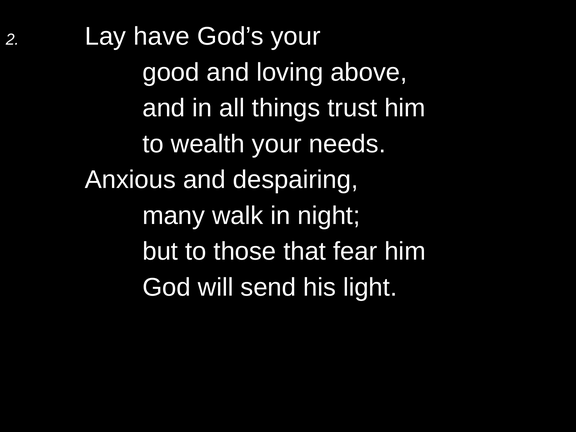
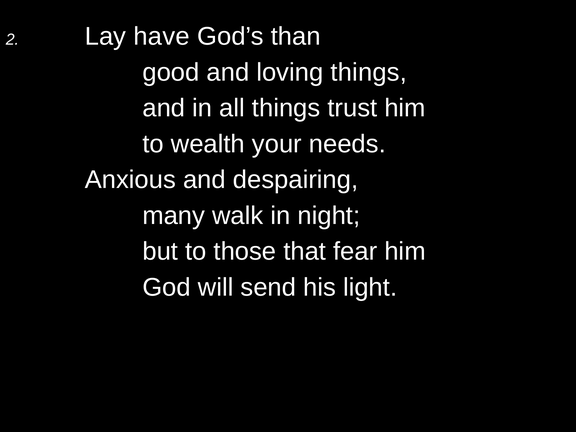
God’s your: your -> than (296, 36)
loving above: above -> things (369, 72)
